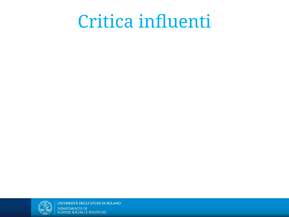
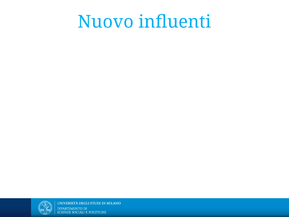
Critica: Critica -> Nuovo (106, 22)
